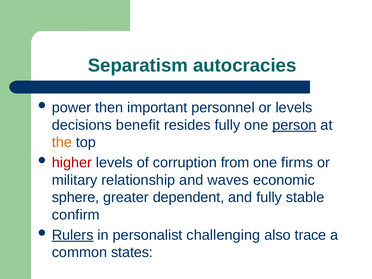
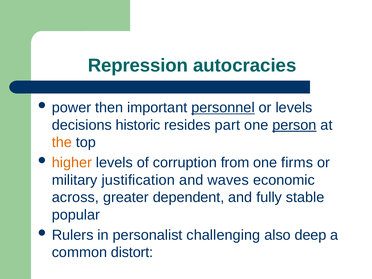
Separatism: Separatism -> Repression (138, 65)
personnel underline: none -> present (223, 108)
benefit: benefit -> historic (138, 125)
resides fully: fully -> part (227, 125)
higher colour: red -> orange (72, 163)
relationship: relationship -> justification (138, 180)
sphere: sphere -> across (75, 197)
confirm: confirm -> popular (76, 215)
Rulers underline: present -> none (73, 235)
trace: trace -> deep (311, 235)
states: states -> distort (132, 252)
